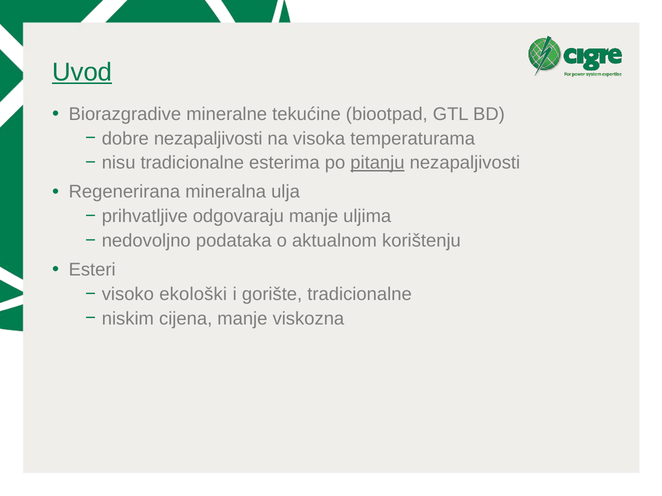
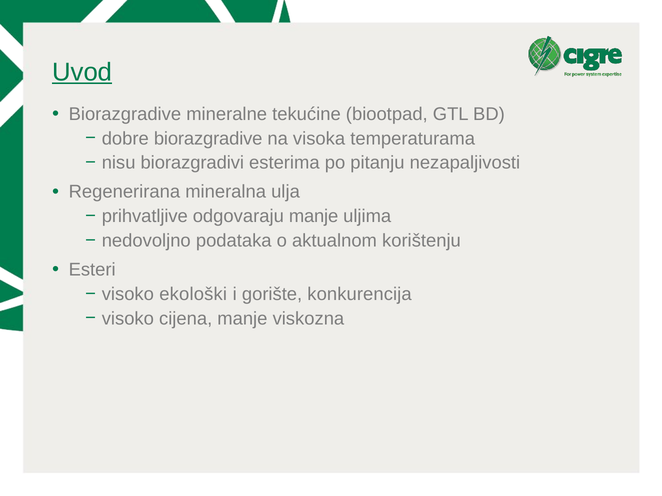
dobre nezapaljivosti: nezapaljivosti -> biorazgradive (208, 139)
nisu tradicionalne: tradicionalne -> biorazgradivi (192, 163)
pitanju underline: present -> none (377, 163)
gorište tradicionalne: tradicionalne -> konkurencija (359, 294)
niskim: niskim -> visoko (128, 319)
